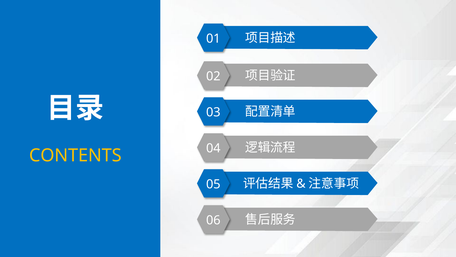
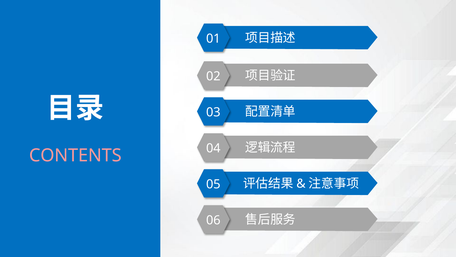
CONTENTS colour: yellow -> pink (76, 155)
